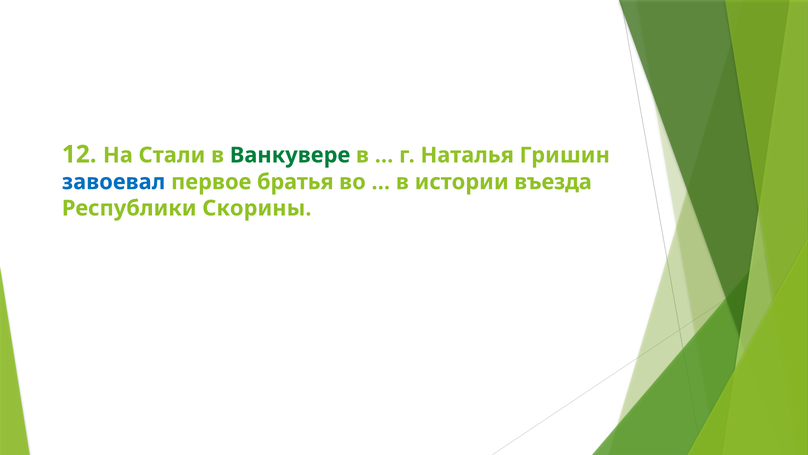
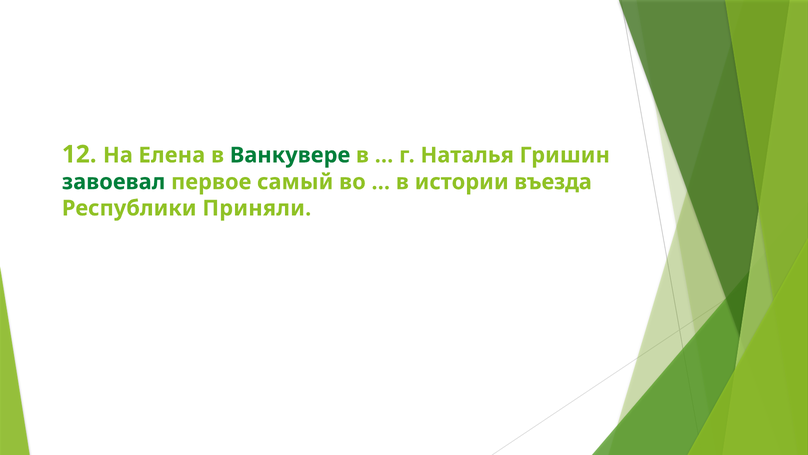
Стали: Стали -> Елена (172, 155)
завоевал colour: blue -> green (114, 182)
братья: братья -> самый (295, 182)
Скорины: Скорины -> Приняли (257, 208)
